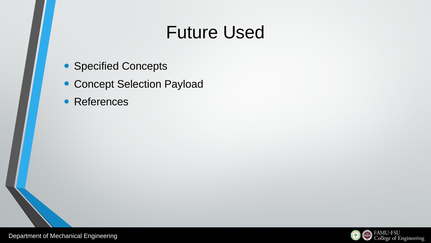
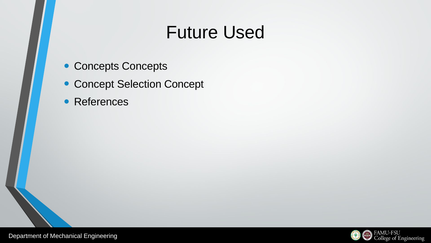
Specified: Specified -> Concepts (96, 66)
Selection Payload: Payload -> Concept (184, 84)
